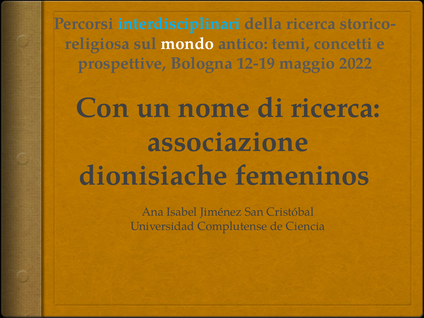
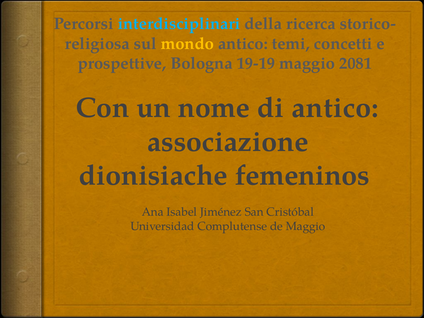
mondo colour: white -> yellow (187, 44)
12-19: 12-19 -> 19-19 (256, 63)
2022: 2022 -> 2081 (356, 63)
di ricerca: ricerca -> antico (335, 108)
de Ciencia: Ciencia -> Maggio (306, 226)
